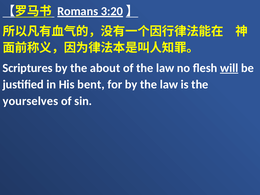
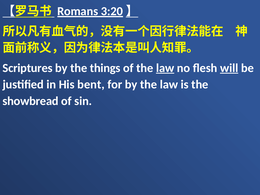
about: about -> things (105, 68)
law underline: none -> present (165, 68)
yourselves: yourselves -> showbread (31, 101)
